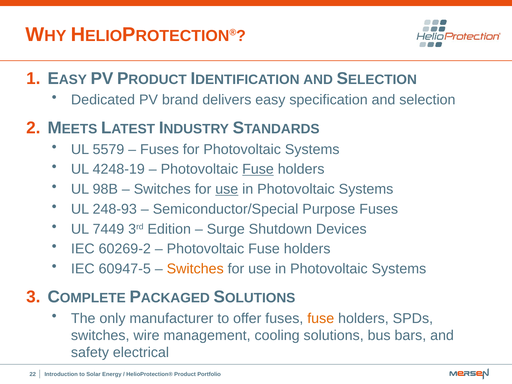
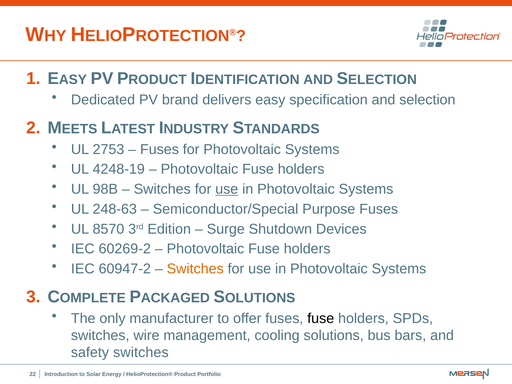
5579: 5579 -> 2753 (108, 149)
Fuse underline: present -> none (258, 169)
248-93: 248-93 -> 248-63 (115, 209)
7449: 7449 -> 8570 (108, 229)
60947-5: 60947-5 -> 60947-2 (125, 269)
fuse colour: orange -> black (321, 318)
safety electrical: electrical -> switches (141, 352)
